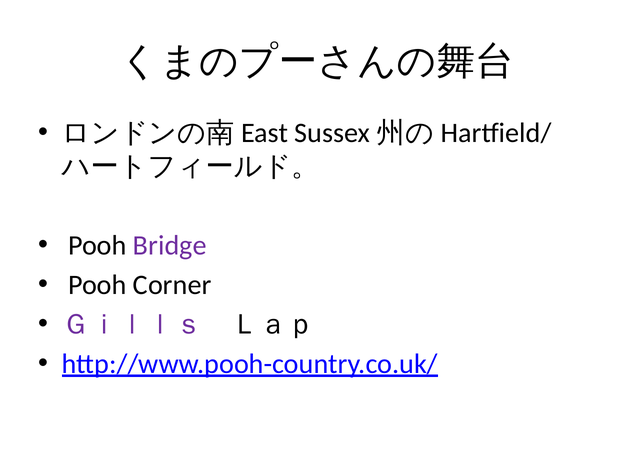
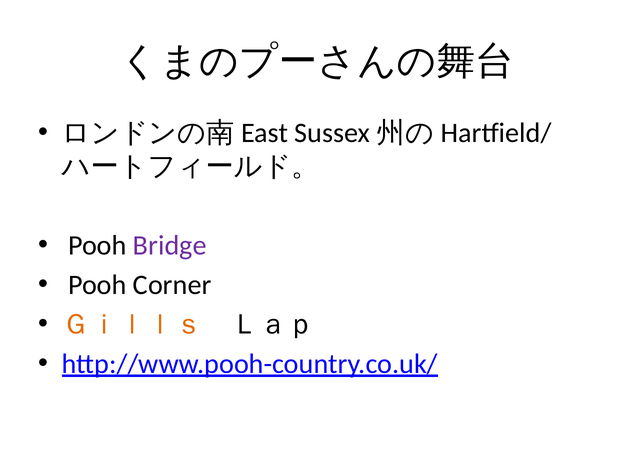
Ｇｉｌｌｓ colour: purple -> orange (132, 325)
